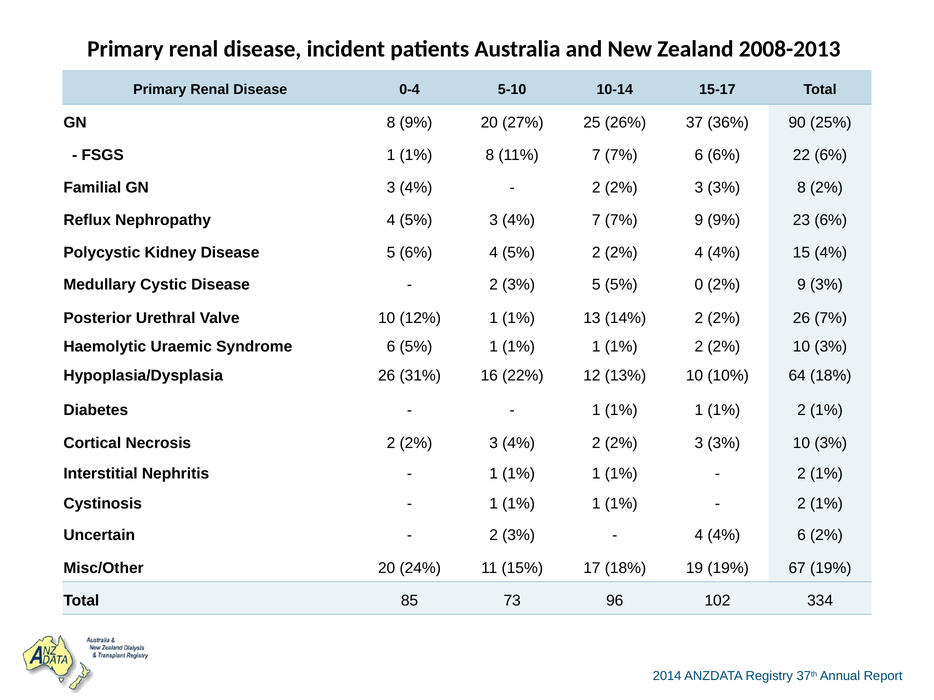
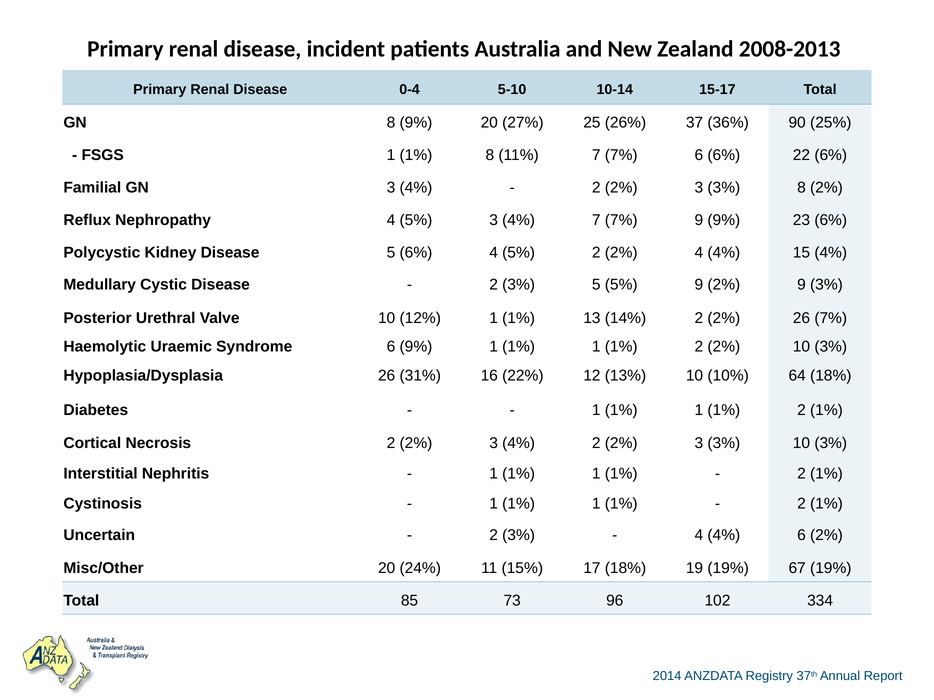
5% 0: 0 -> 9 (699, 285)
6 5%: 5% -> 9% (416, 347)
